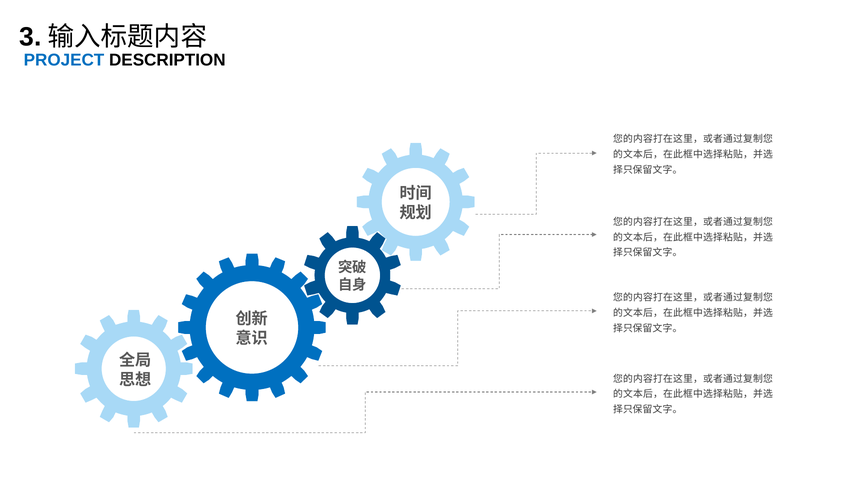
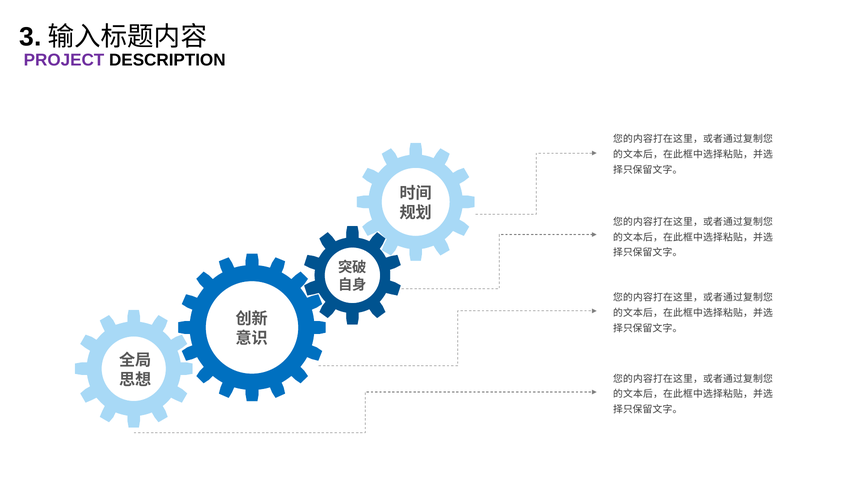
PROJECT colour: blue -> purple (64, 60)
